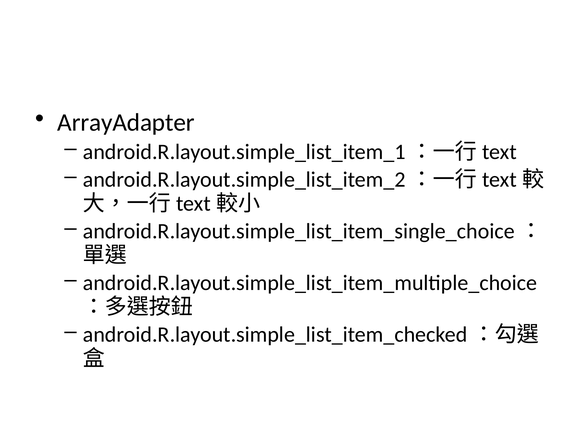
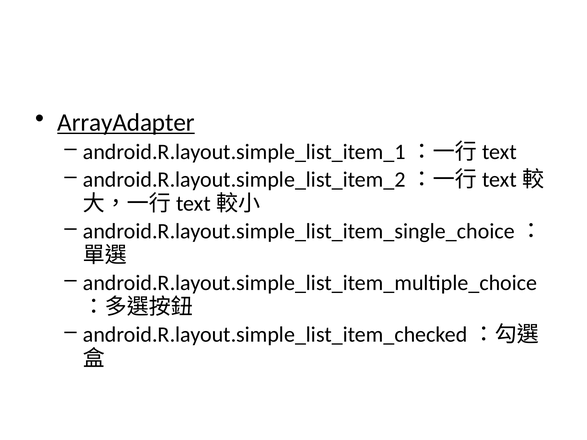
ArrayAdapter underline: none -> present (126, 123)
